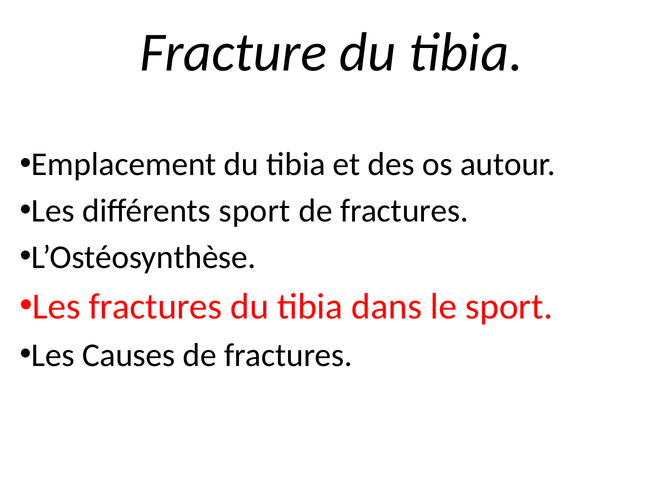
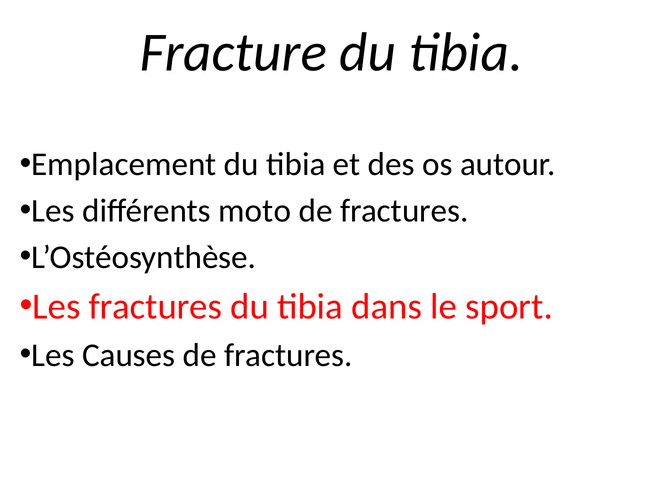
différents sport: sport -> moto (255, 211)
